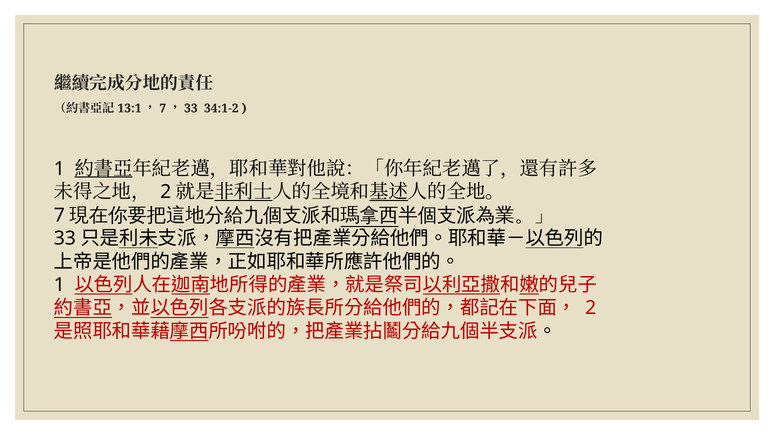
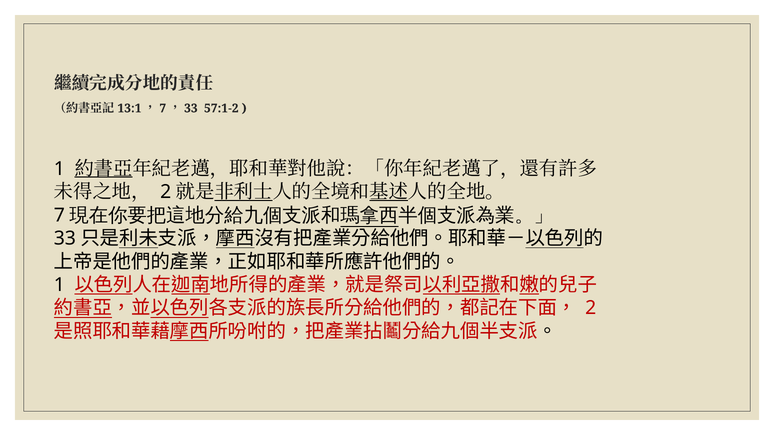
34:1-2: 34:1-2 -> 57:1-2 (221, 108)
